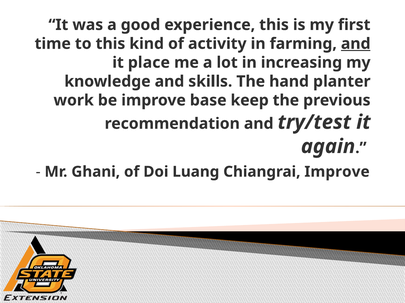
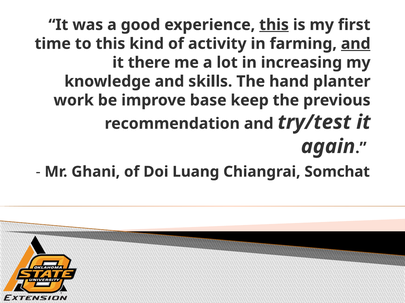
this underline: none -> present (274, 25)
place: place -> there (149, 63)
Chiangrai Improve: Improve -> Somchat (337, 172)
